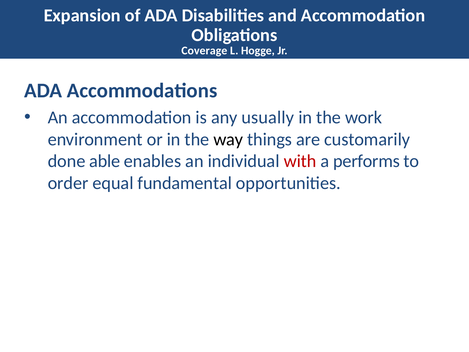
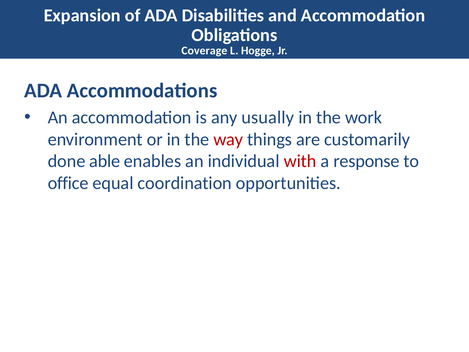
way colour: black -> red (228, 139)
performs: performs -> response (367, 161)
order: order -> office (68, 183)
fundamental: fundamental -> coordination (185, 183)
